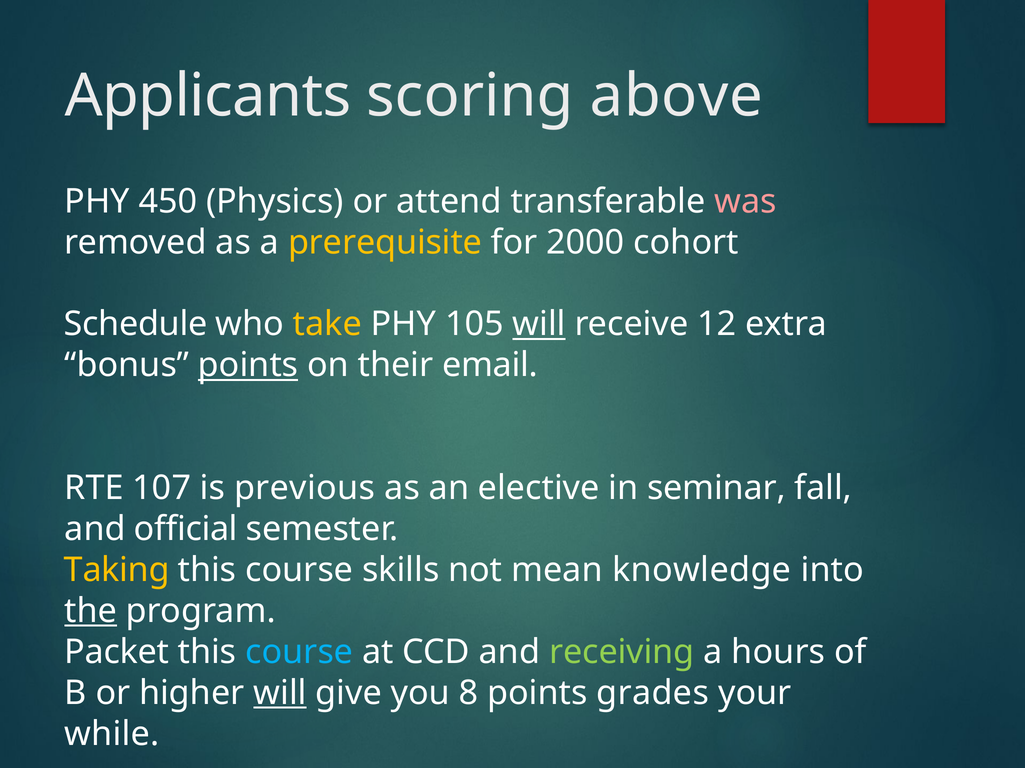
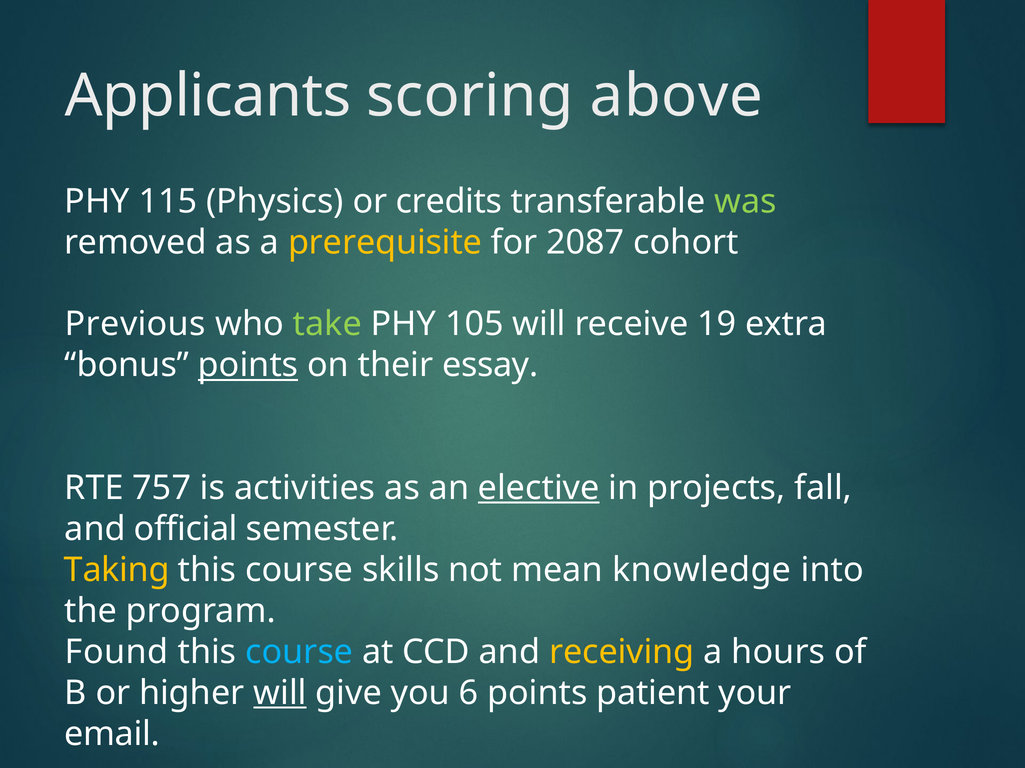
450: 450 -> 115 (168, 201)
attend: attend -> credits (449, 201)
was colour: pink -> light green (746, 201)
2000: 2000 -> 2087 (585, 242)
Schedule: Schedule -> Previous (135, 324)
take colour: yellow -> light green (327, 324)
will underline: present -> none (539, 324)
12: 12 -> 19 (717, 324)
email: email -> essay (490, 365)
107: 107 -> 757 (162, 488)
previous: previous -> activities (305, 488)
elective underline: none -> present (539, 488)
seminar: seminar -> projects (716, 488)
the underline: present -> none (91, 611)
Packet: Packet -> Found (116, 652)
receiving colour: light green -> yellow (622, 652)
8: 8 -> 6 (469, 693)
grades: grades -> patient (653, 693)
while: while -> email (112, 734)
